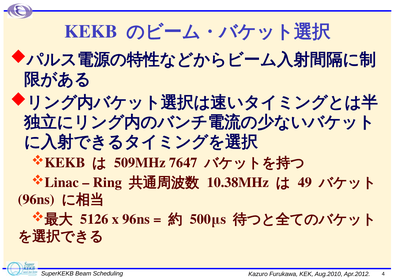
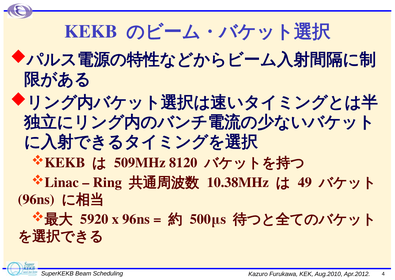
7647: 7647 -> 8120 (183, 163)
5126: 5126 -> 5920 (94, 219)
